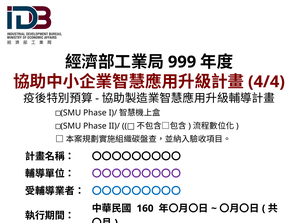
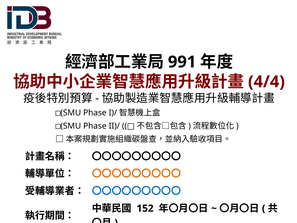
999: 999 -> 991 (182, 62)
〇〇〇〇〇〇〇〇〇 colour: purple -> orange (136, 173)
160: 160 -> 152 (145, 208)
